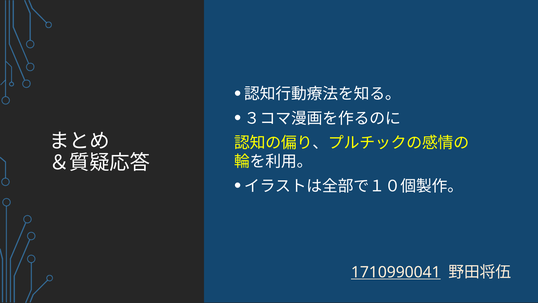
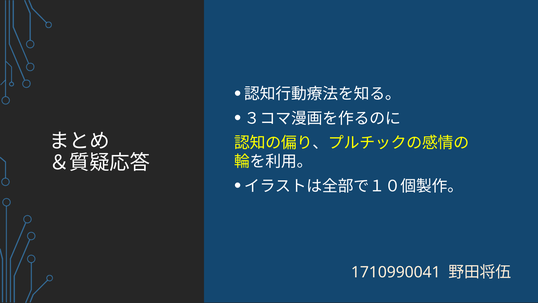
1710990041 underline: present -> none (396, 272)
